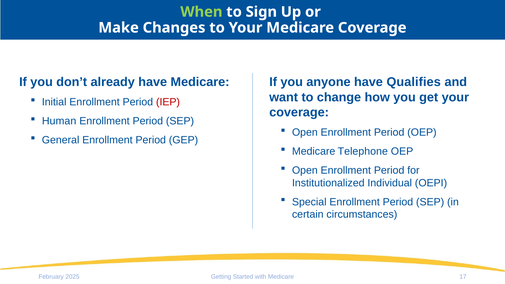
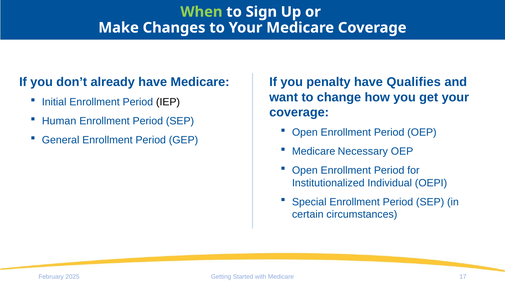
anyone: anyone -> penalty (328, 82)
IEP colour: red -> black (168, 102)
Telephone: Telephone -> Necessary (363, 151)
